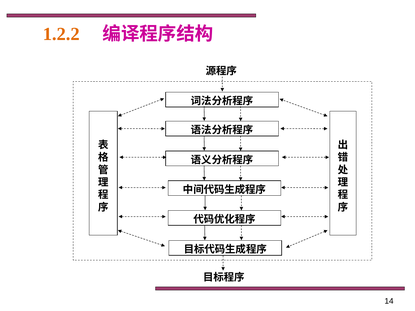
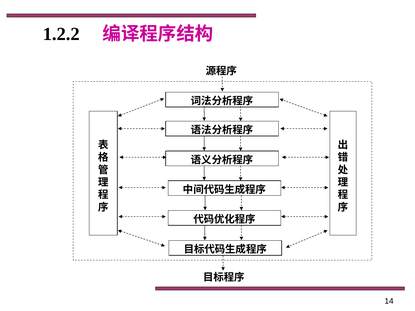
1.2.2 colour: orange -> black (61, 34)
